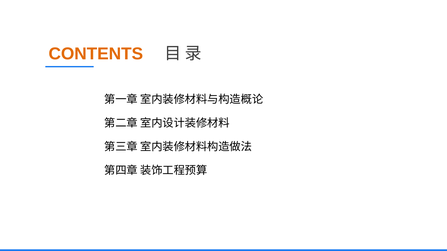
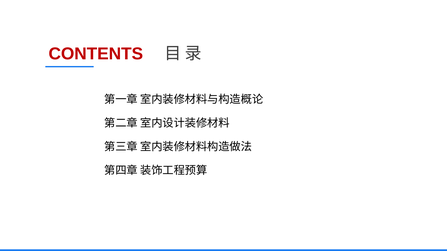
CONTENTS colour: orange -> red (96, 54)
